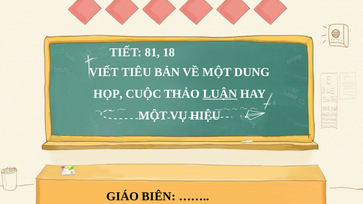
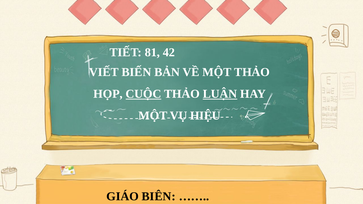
18: 18 -> 42 (169, 52)
TIÊU: TIÊU -> BIẾN (136, 72)
MỘT DUNG: DUNG -> THẢO (252, 72)
CUỘC underline: none -> present (144, 94)
